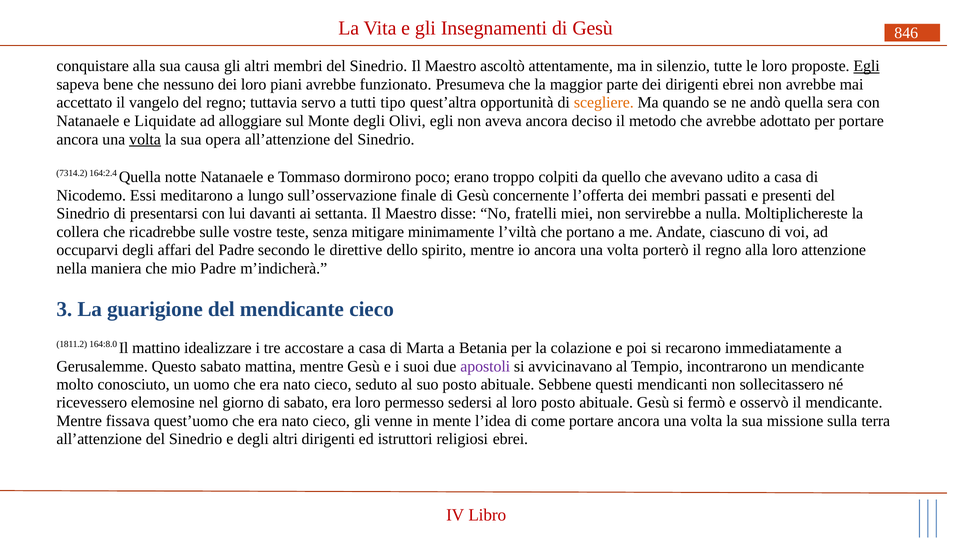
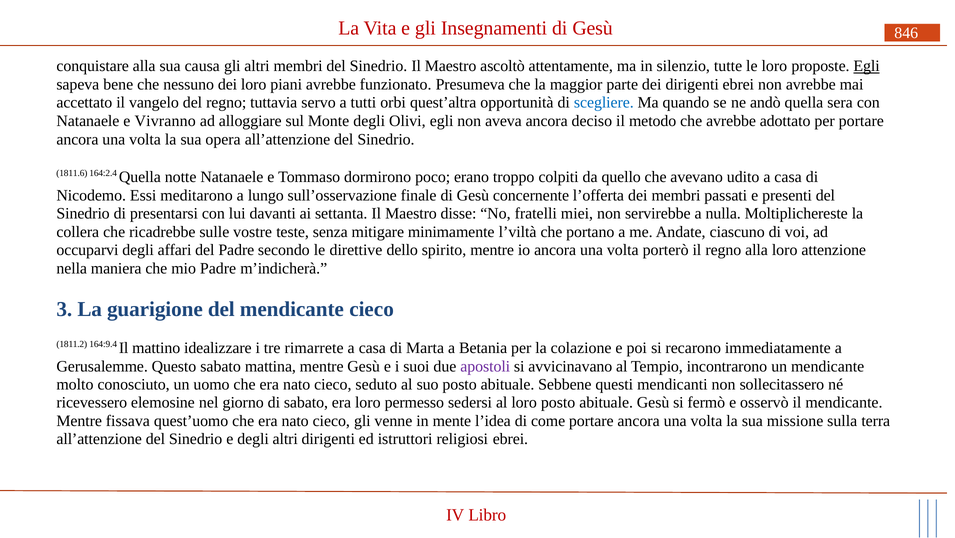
tipo: tipo -> orbi (393, 103)
scegliere colour: orange -> blue (604, 103)
Liquidate: Liquidate -> Vivranno (165, 121)
volta underline: present -> none (145, 139)
7314.2: 7314.2 -> 1811.6 (72, 173)
164:8.0: 164:8.0 -> 164:9.4 (103, 344)
accostare: accostare -> rimarrete (314, 348)
